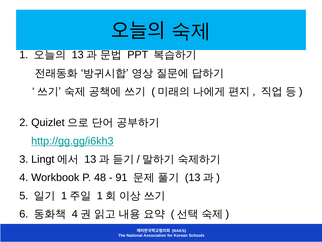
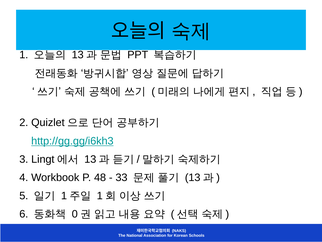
91: 91 -> 33 (121, 177)
4: 4 -> 0 (75, 214)
